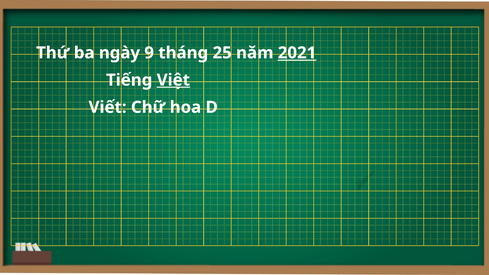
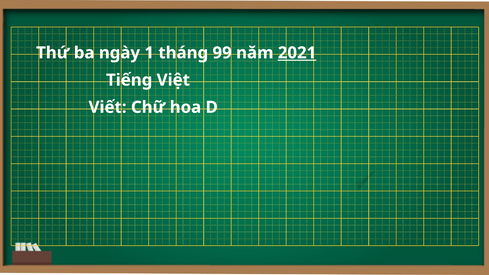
9: 9 -> 1 (149, 53)
25: 25 -> 99 (222, 53)
Việt underline: present -> none (173, 80)
